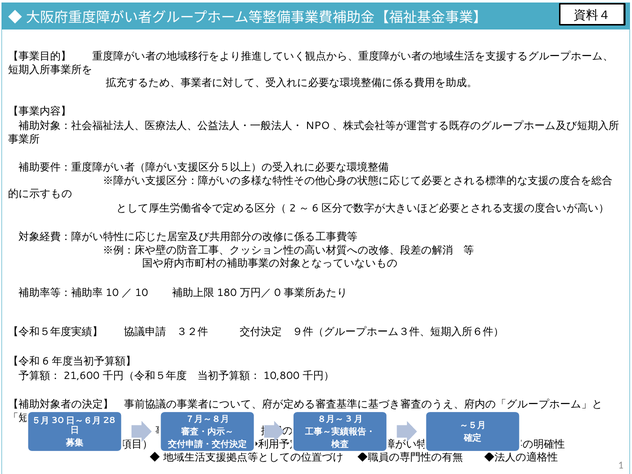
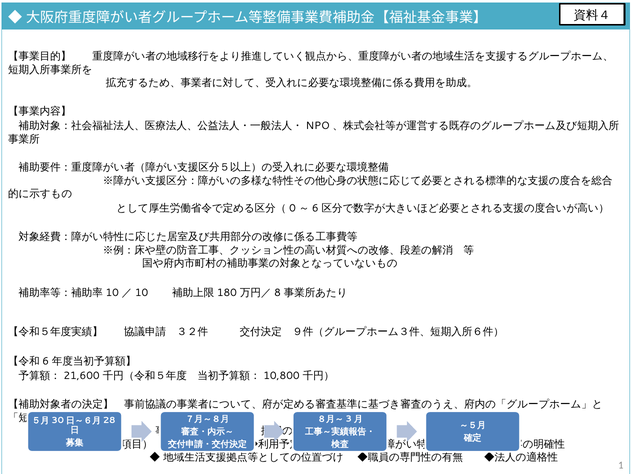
2: 2 -> 0 (293, 208)
0: 0 -> 8 (278, 293)
